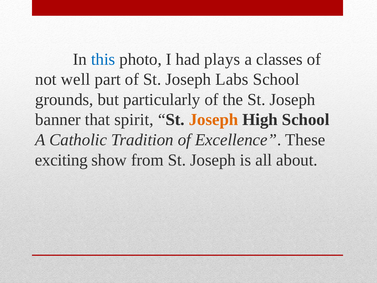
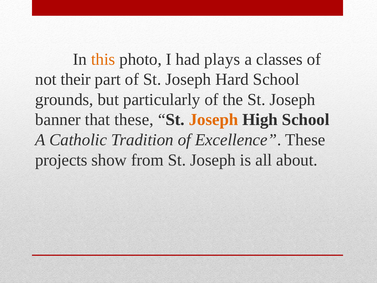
this colour: blue -> orange (103, 59)
well: well -> their (76, 79)
Labs: Labs -> Hard (232, 79)
that spirit: spirit -> these (134, 120)
exciting: exciting -> projects (61, 160)
